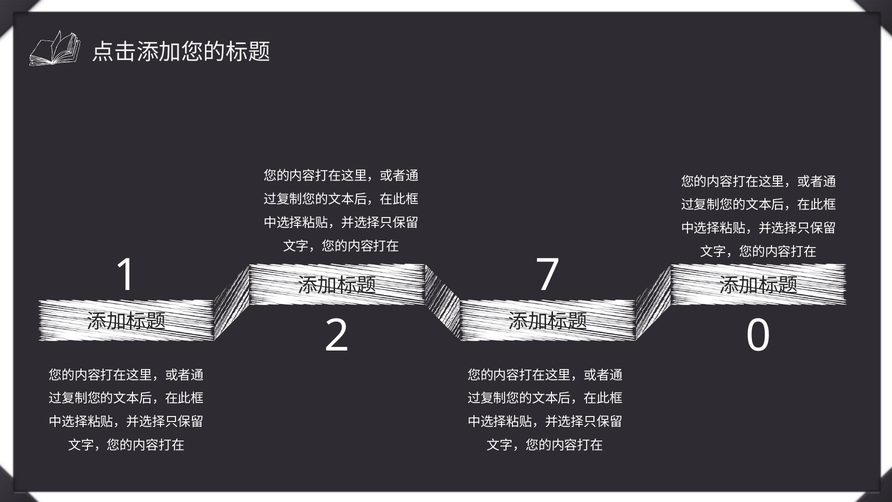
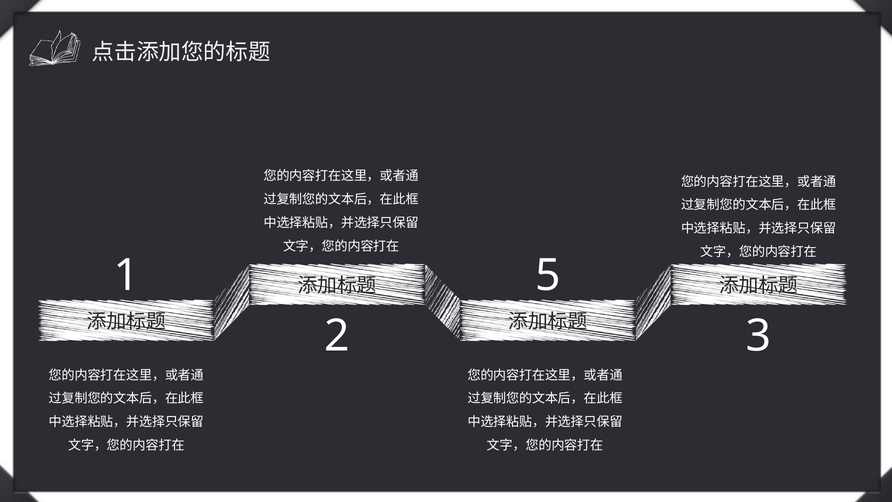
7: 7 -> 5 (548, 276)
0: 0 -> 3 (759, 336)
